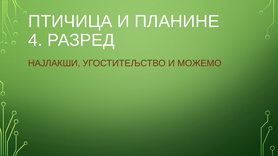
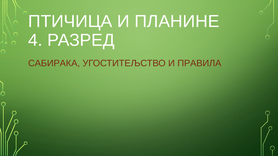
НАЈЛАКШИ: НАЈЛАКШИ -> САБИРАКА (54, 63)
МОЖЕМО: МОЖЕМО -> ПРАВИЛА (199, 63)
